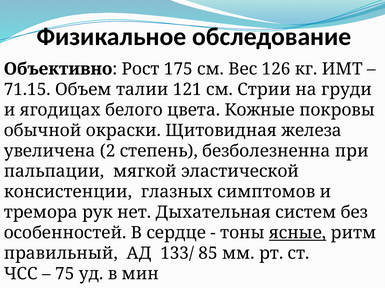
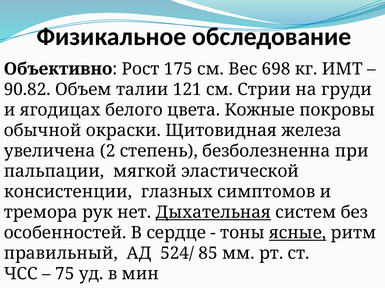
126: 126 -> 698 (276, 69)
71.15: 71.15 -> 90.82 (27, 90)
Дыхательная underline: none -> present (213, 213)
133/: 133/ -> 524/ (177, 254)
